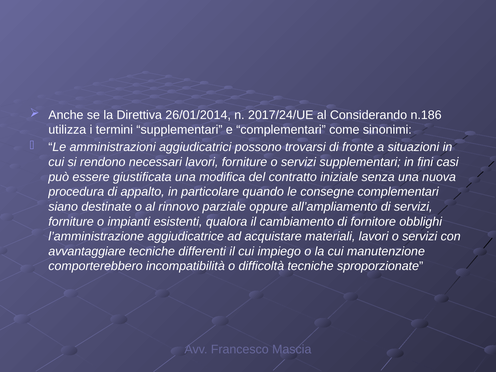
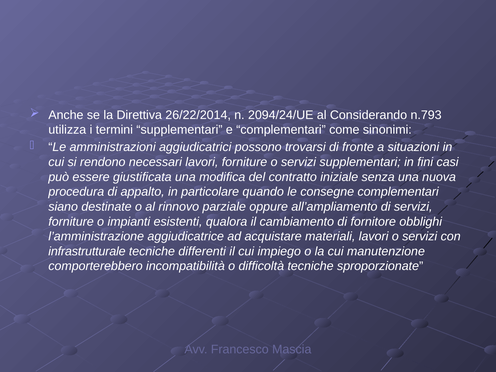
26/01/2014: 26/01/2014 -> 26/22/2014 (198, 115)
2017/24/UE: 2017/24/UE -> 2094/24/UE (281, 115)
n.186: n.186 -> n.793 (426, 115)
avvantaggiare: avvantaggiare -> infrastrutturale (87, 251)
